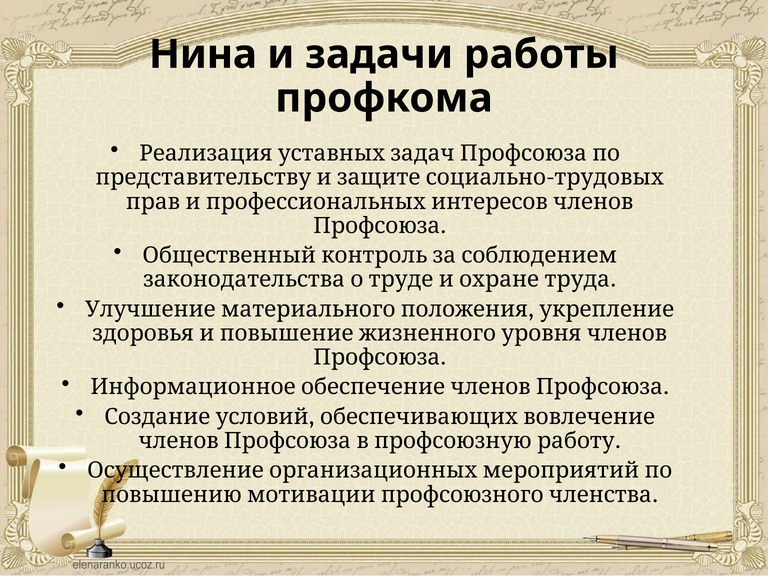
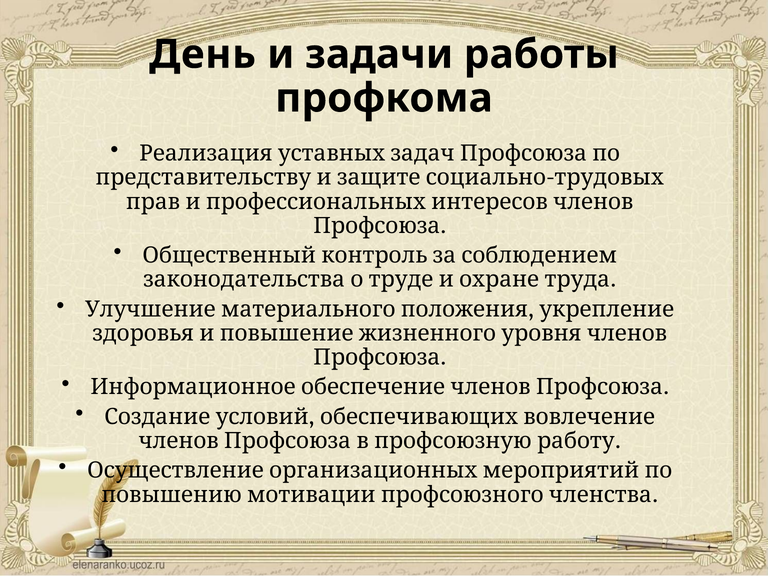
Нина: Нина -> День (203, 54)
